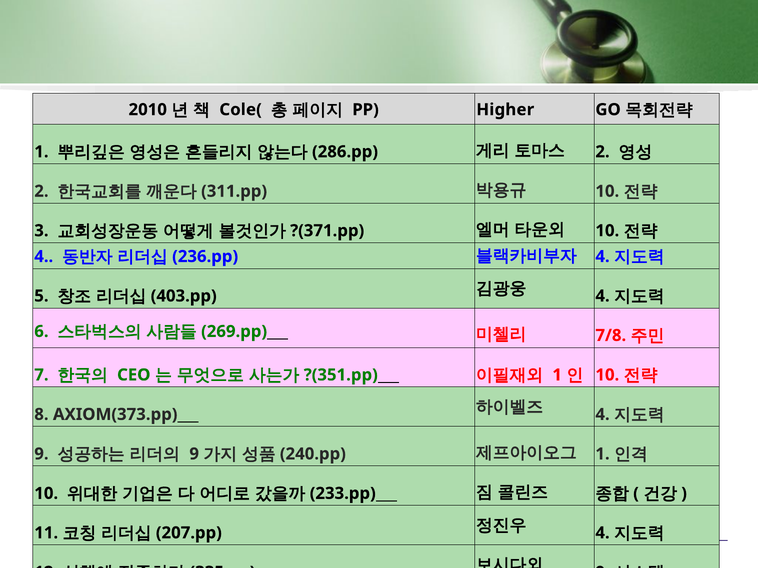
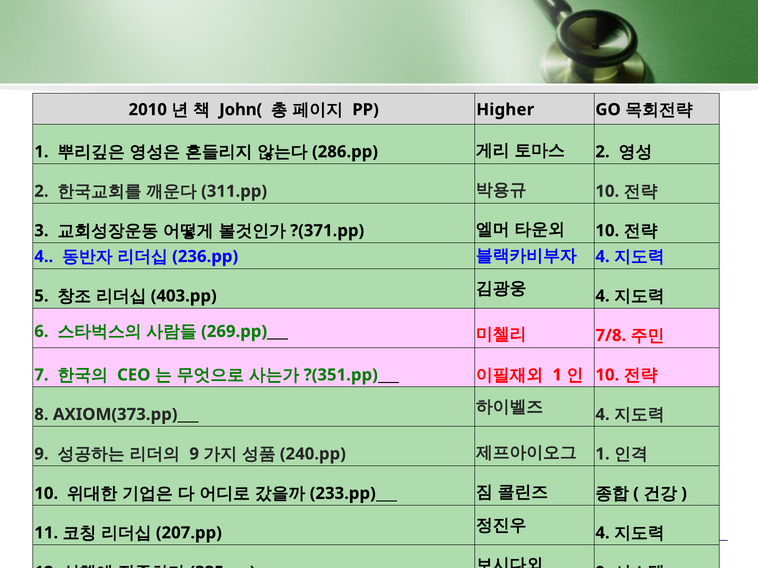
Cole(: Cole( -> John( (241, 110)
